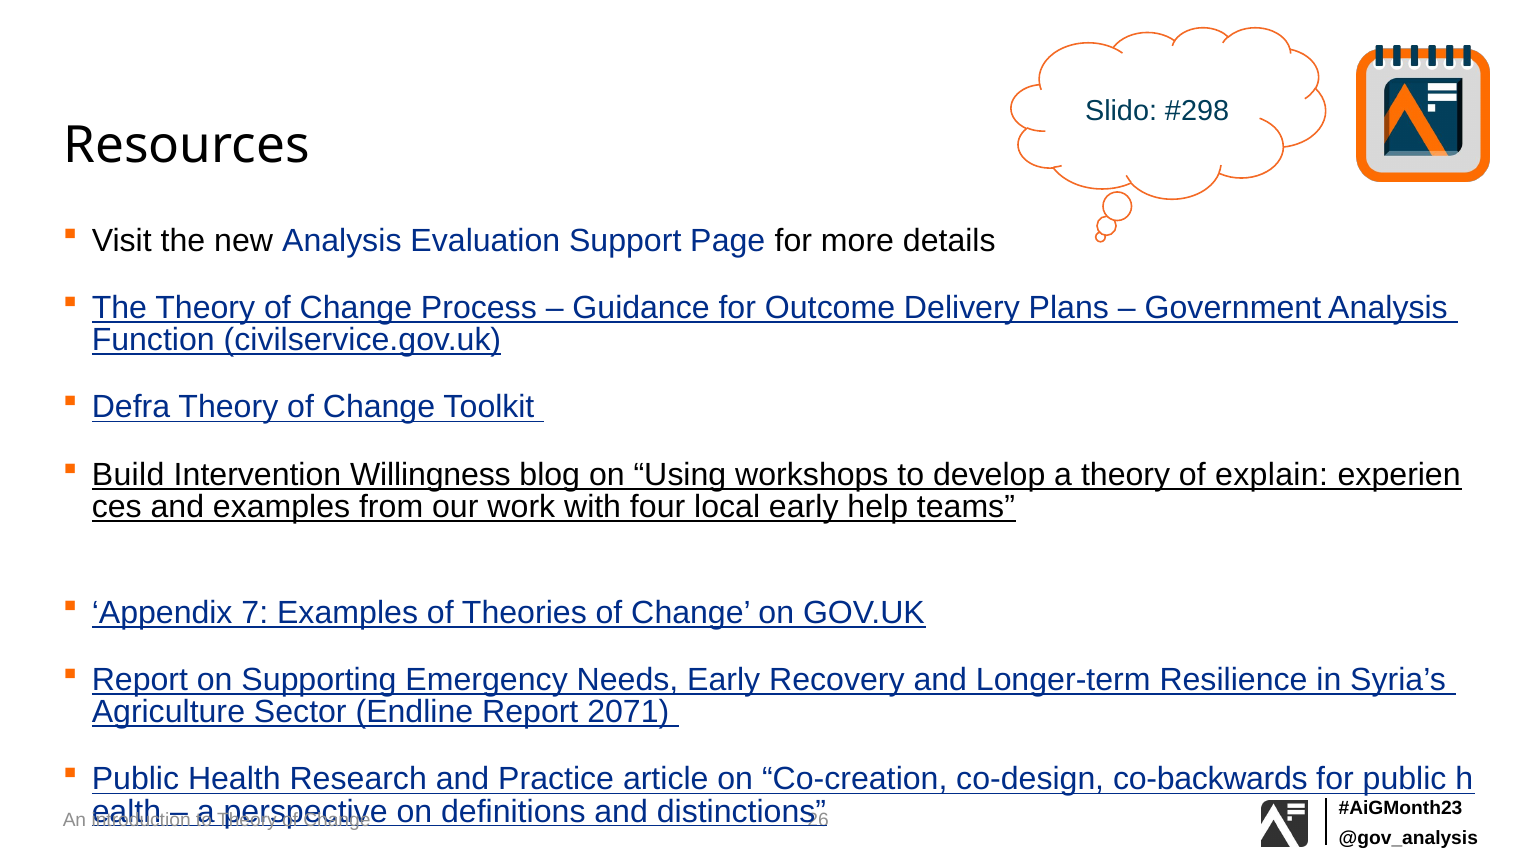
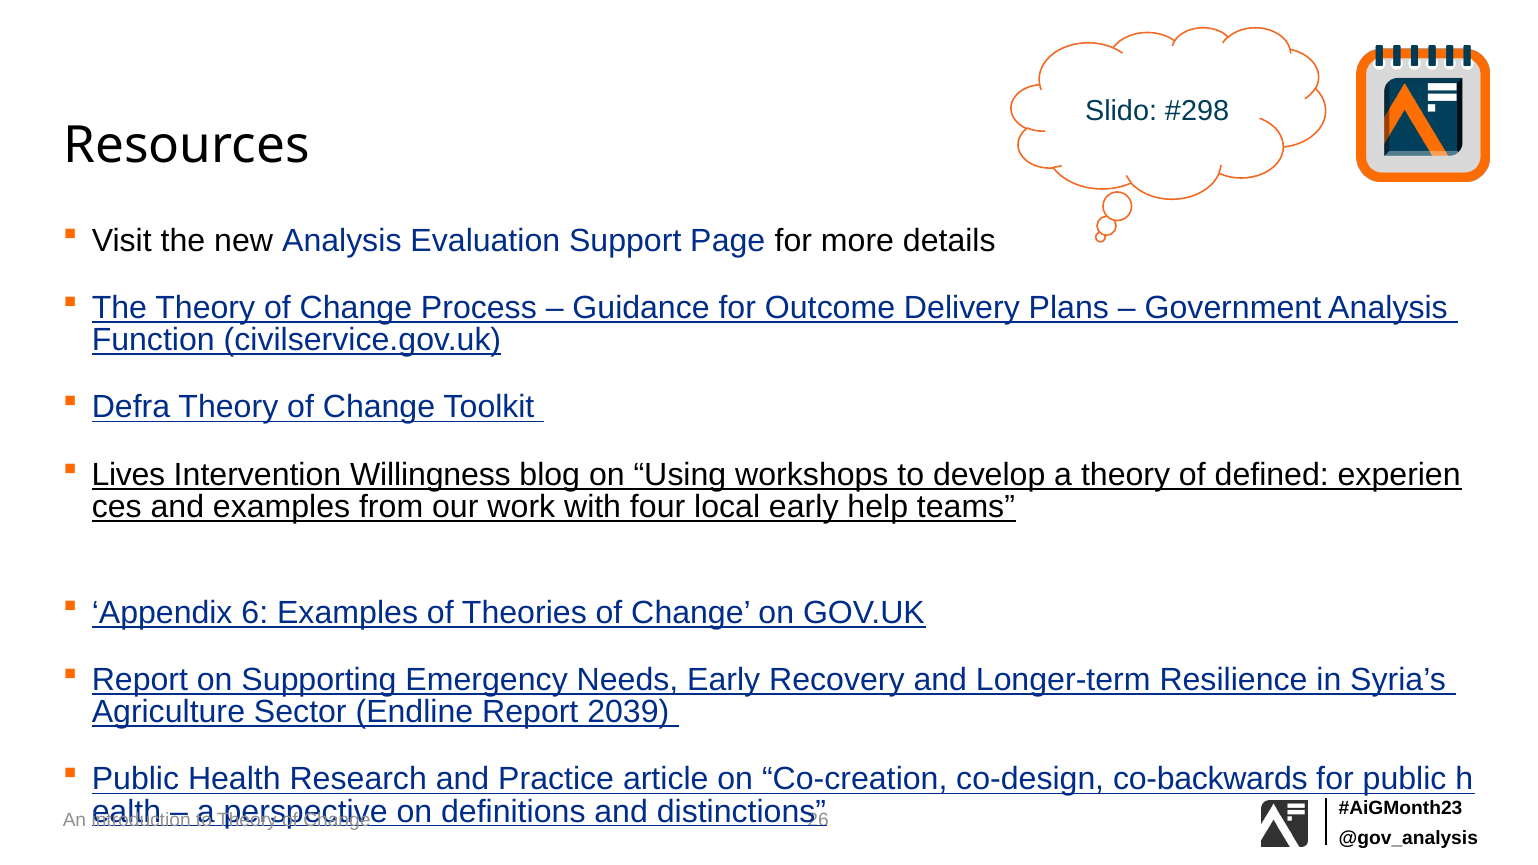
Build: Build -> Lives (128, 475)
explain: explain -> defined (1272, 475)
7: 7 -> 6 (255, 613)
2071: 2071 -> 2039 (628, 712)
